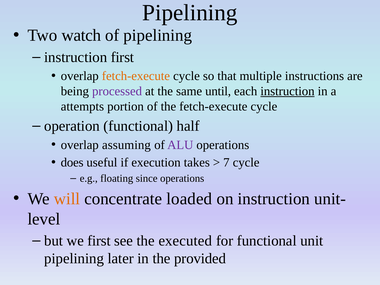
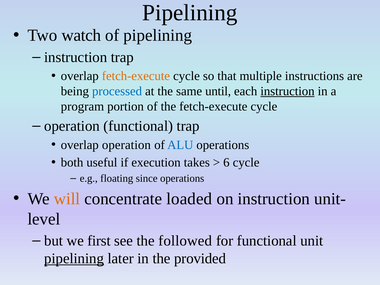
instruction first: first -> trap (122, 57)
processed colour: purple -> blue (117, 91)
attempts: attempts -> program (82, 106)
functional half: half -> trap (188, 126)
overlap assuming: assuming -> operation (126, 145)
ALU colour: purple -> blue (180, 145)
does: does -> both (72, 163)
7: 7 -> 6 (226, 163)
executed: executed -> followed (185, 241)
pipelining underline: none -> present (74, 259)
